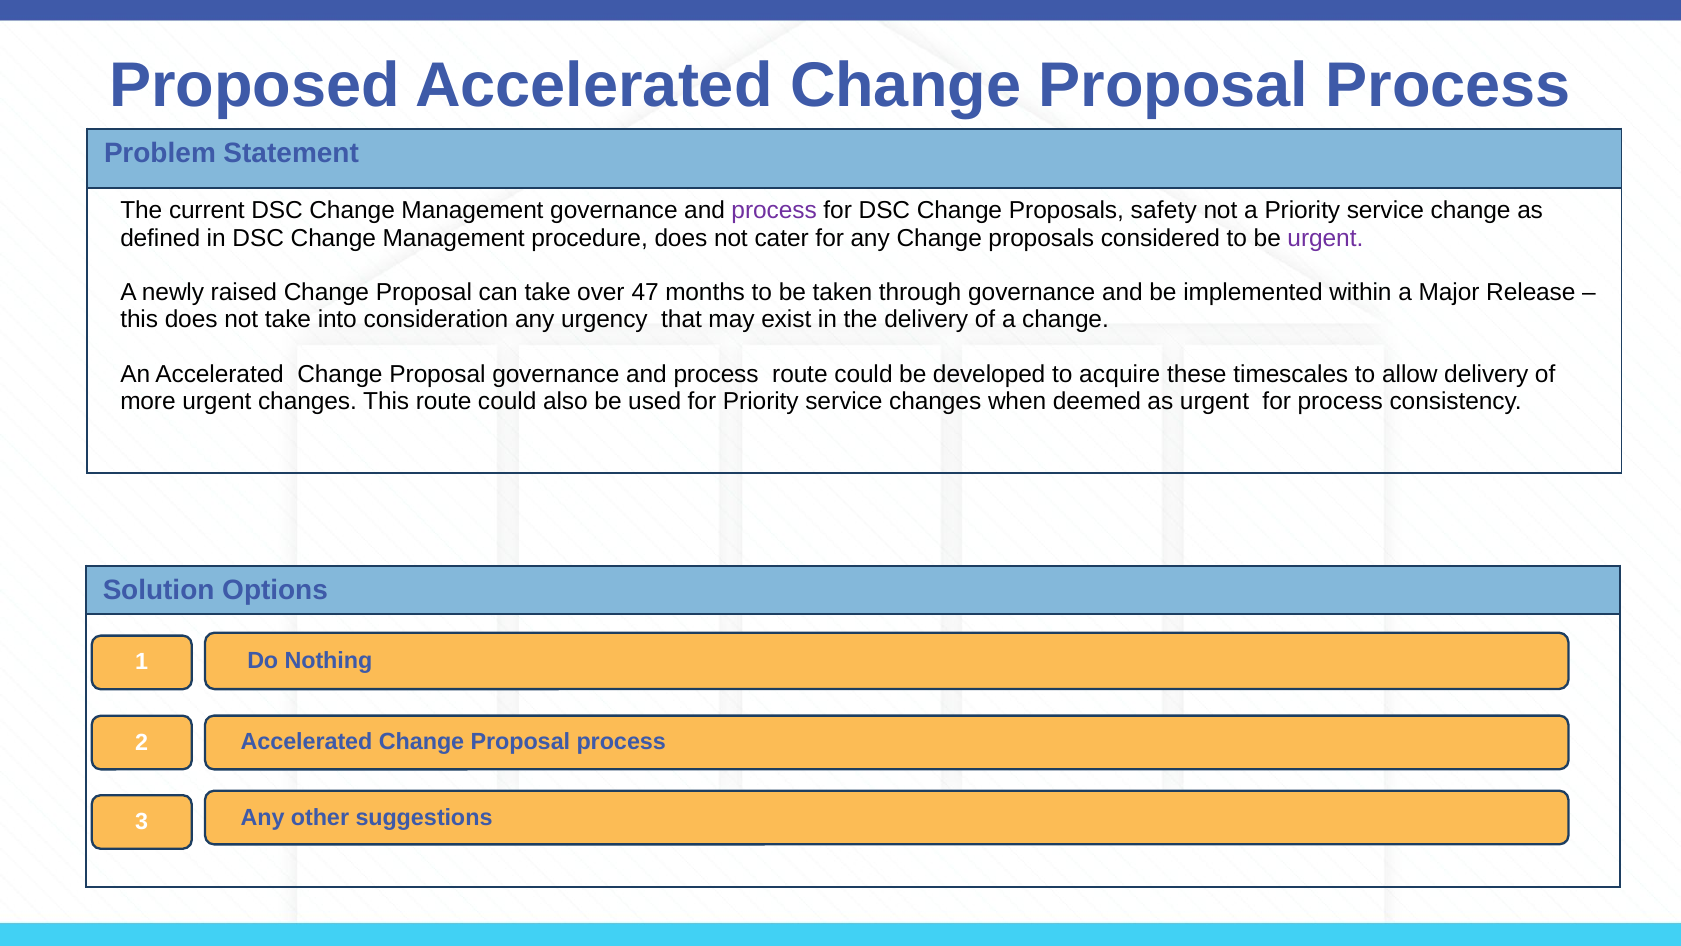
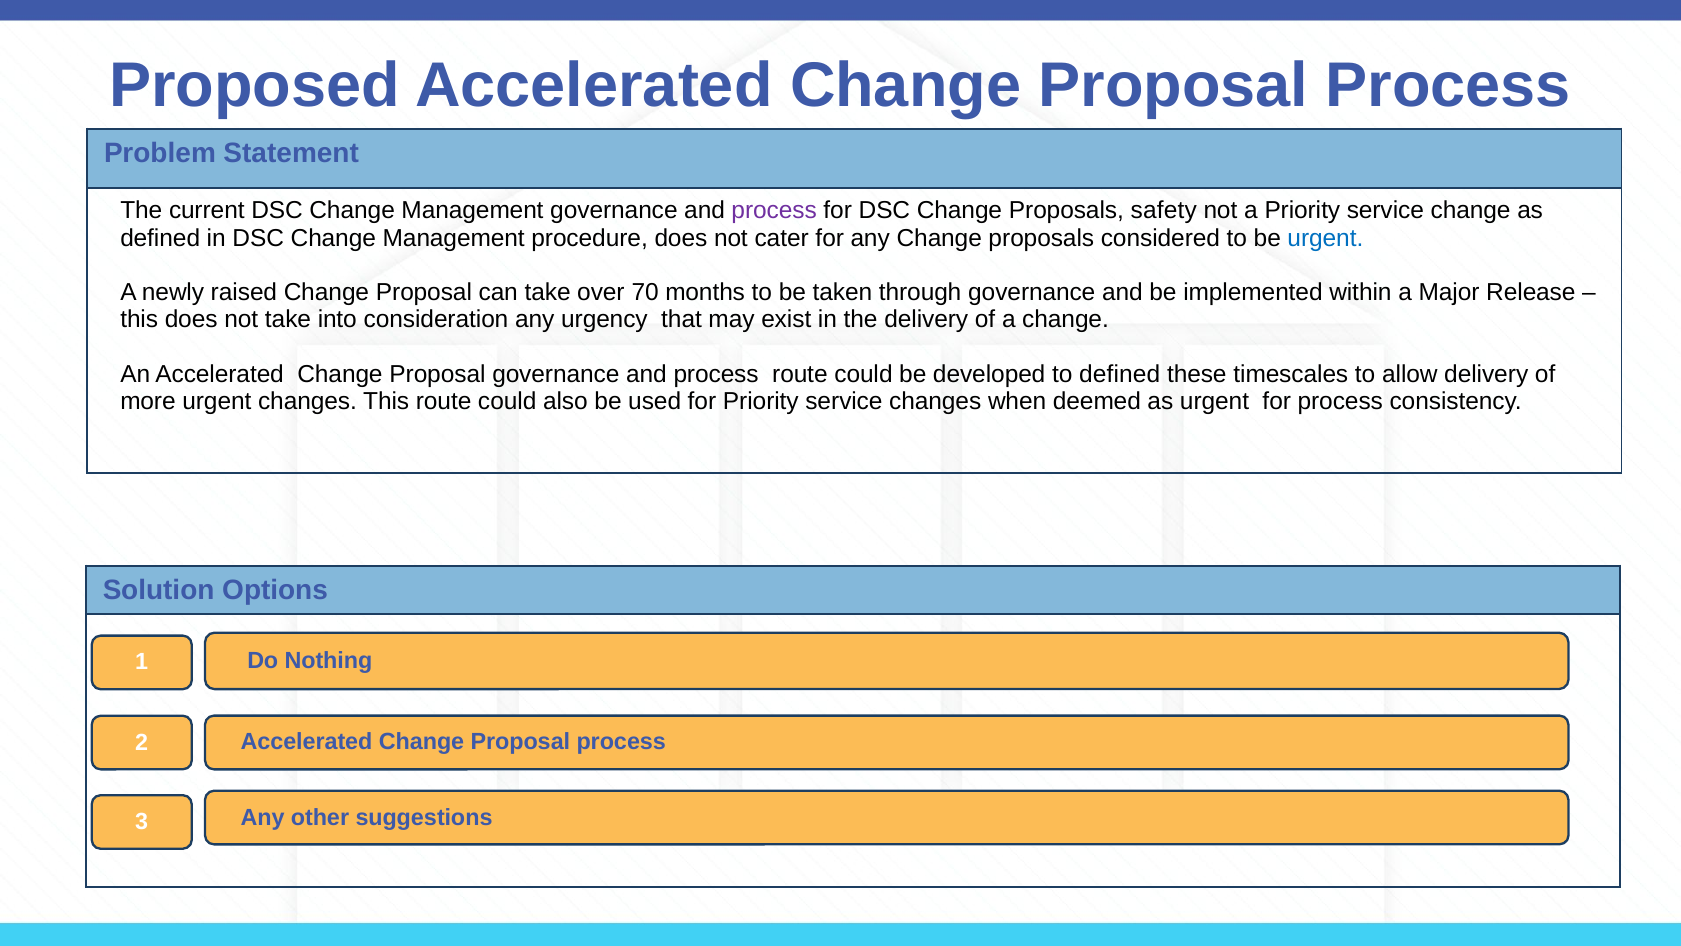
urgent colour: purple -> blue (1325, 238)
47: 47 -> 70 (645, 292)
to acquire: acquire -> defined (1120, 374)
